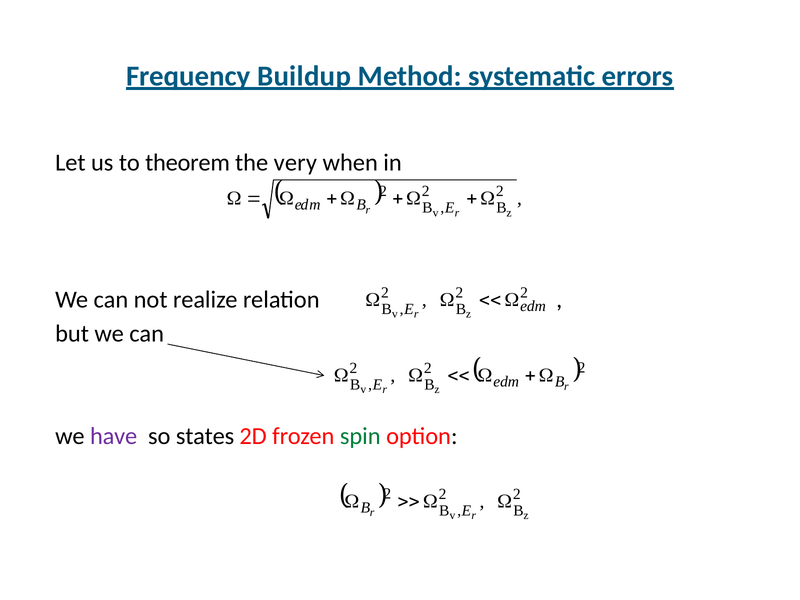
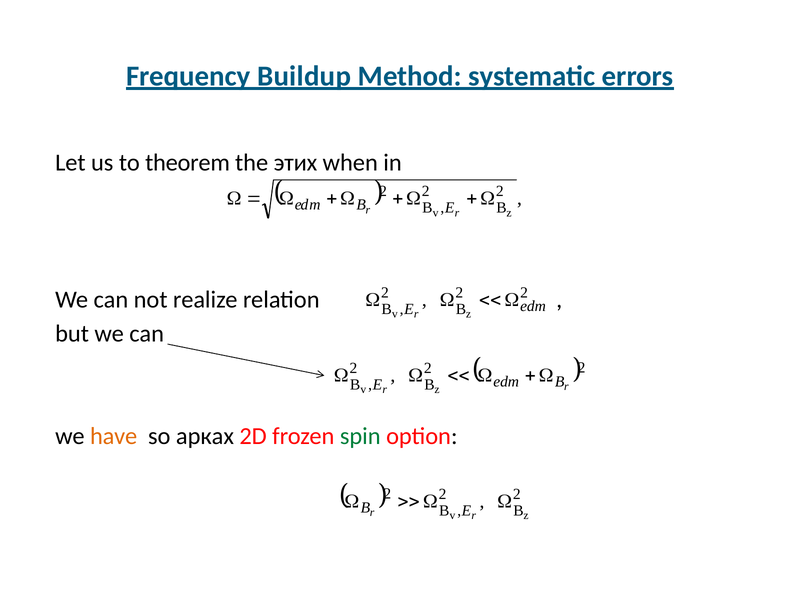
very: very -> этих (295, 163)
have colour: purple -> orange (114, 436)
states: states -> арках (205, 436)
